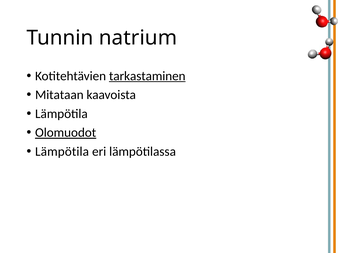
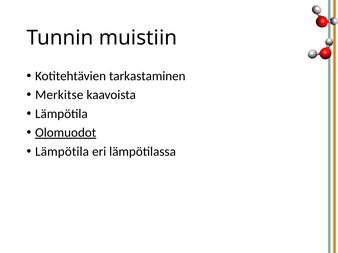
natrium: natrium -> muistiin (138, 38)
tarkastaminen underline: present -> none (147, 76)
Mitataan: Mitataan -> Merkitse (59, 95)
